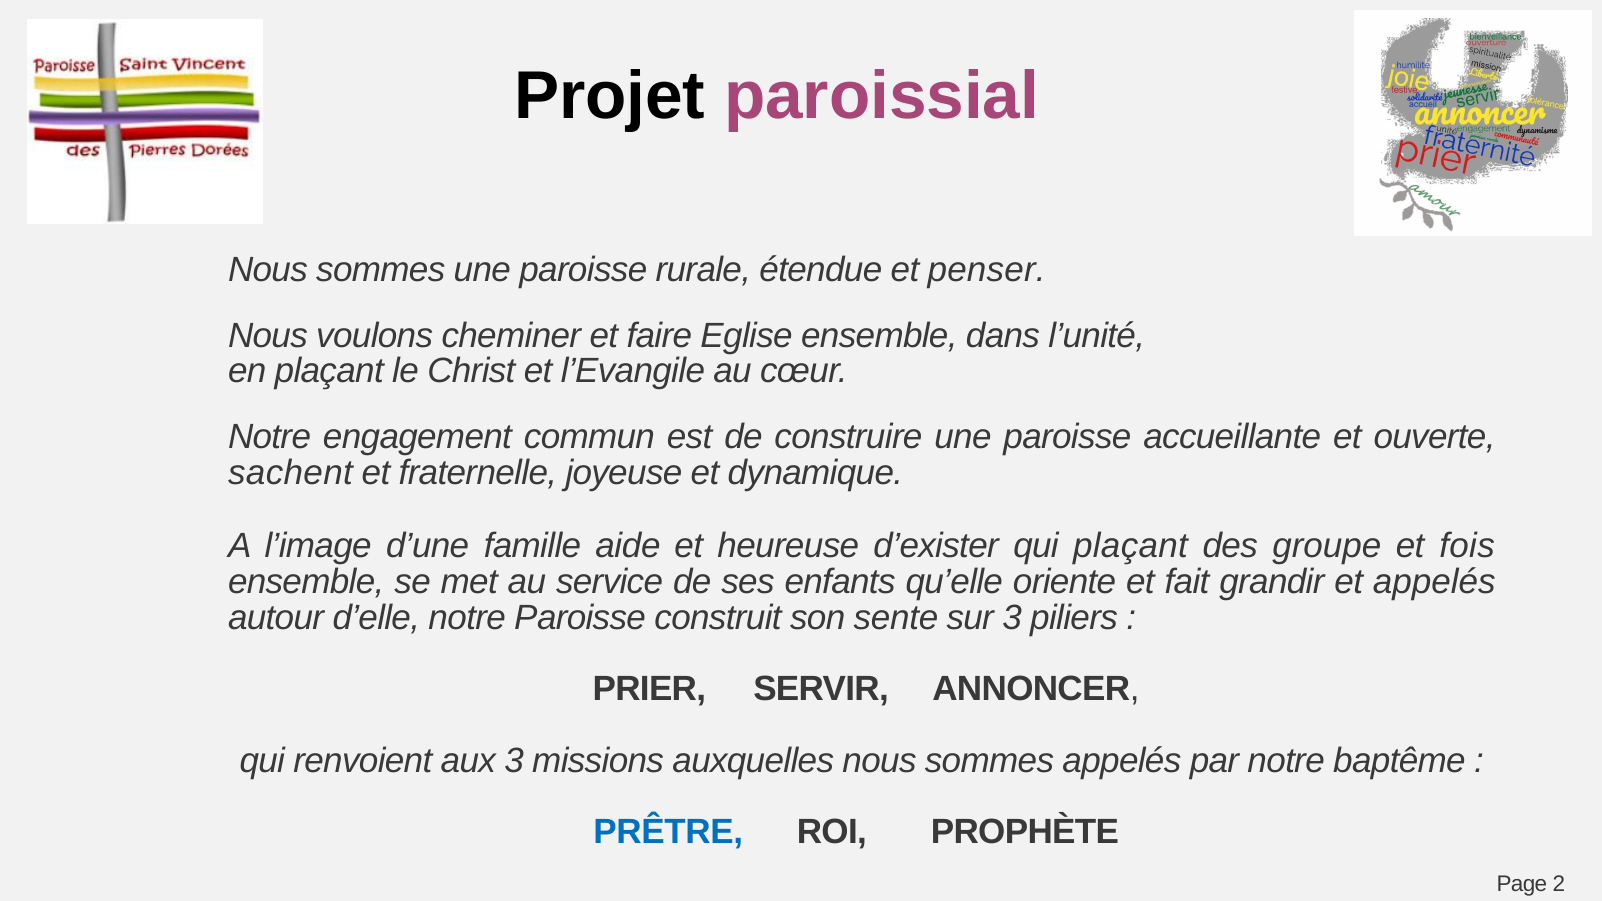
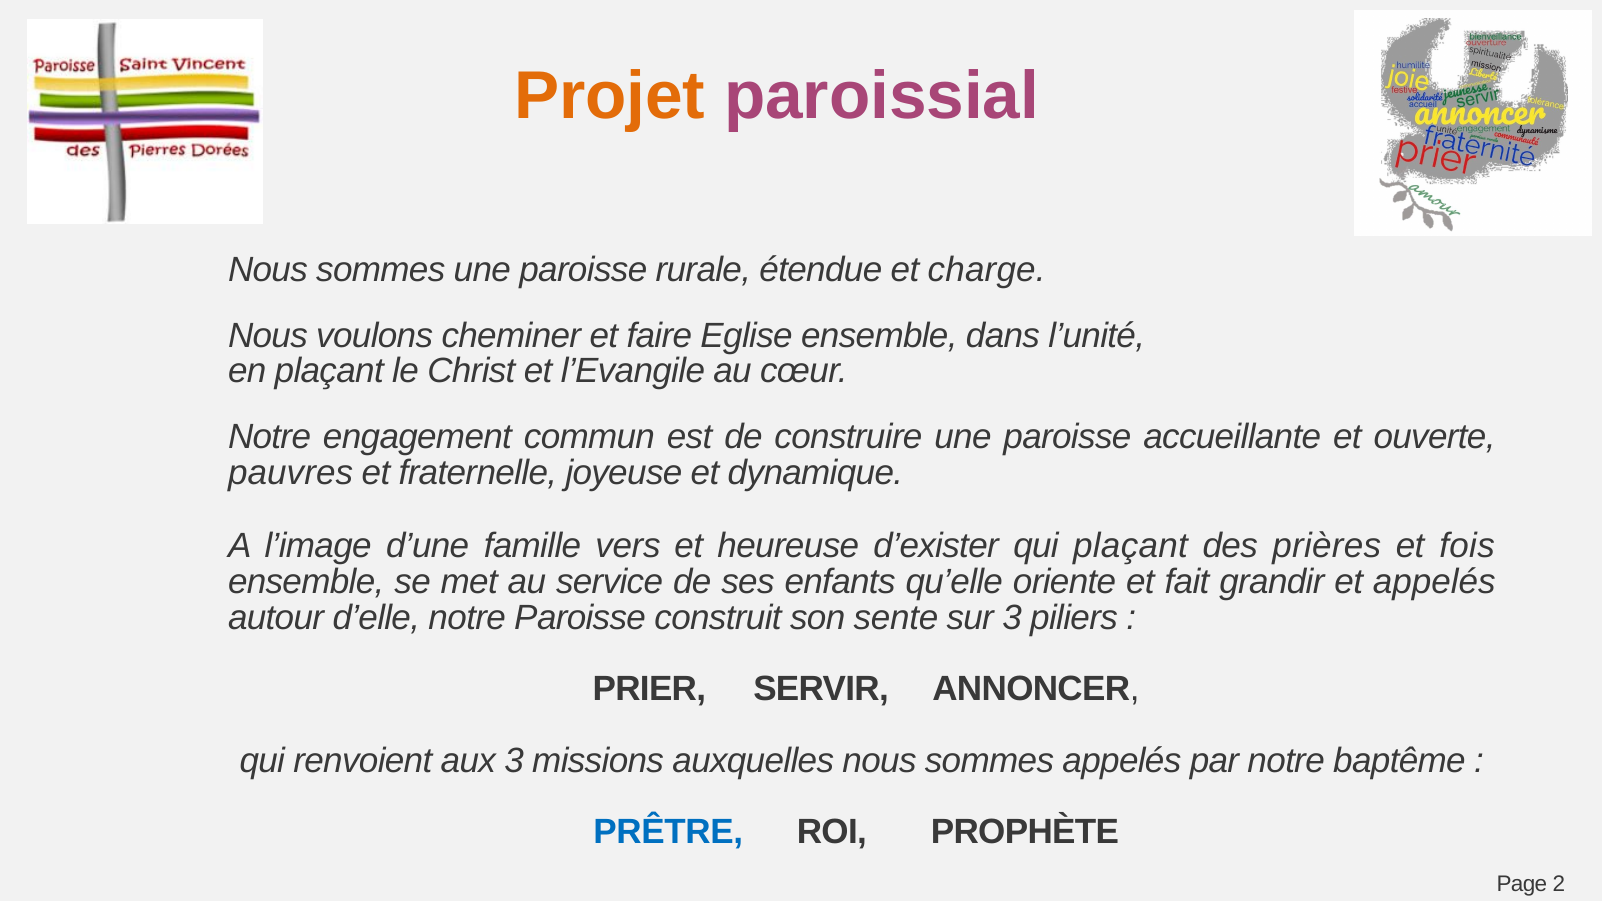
Projet colour: black -> orange (610, 96)
penser: penser -> charge (987, 270)
sachent: sachent -> pauvres (291, 473)
aide: aide -> vers (628, 546)
groupe: groupe -> prières (1327, 546)
